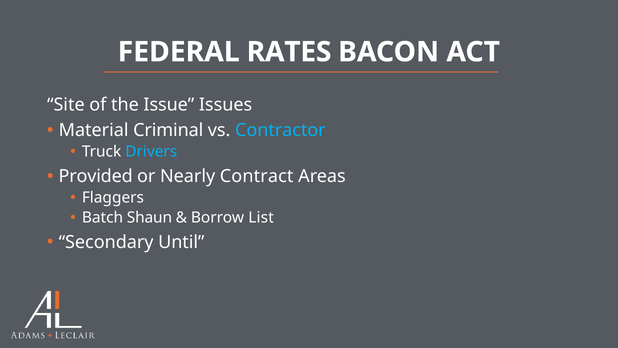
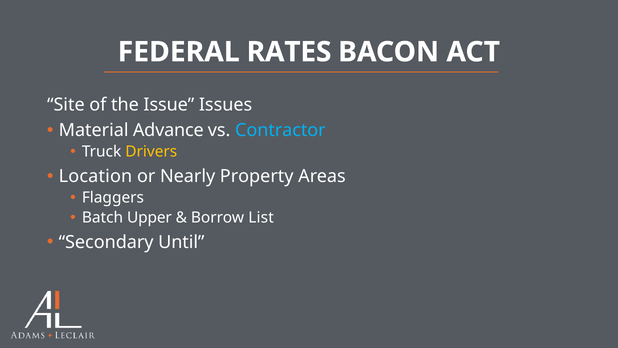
Criminal: Criminal -> Advance (168, 130)
Drivers colour: light blue -> yellow (151, 152)
Provided: Provided -> Location (95, 176)
Contract: Contract -> Property (257, 176)
Shaun: Shaun -> Upper (149, 217)
